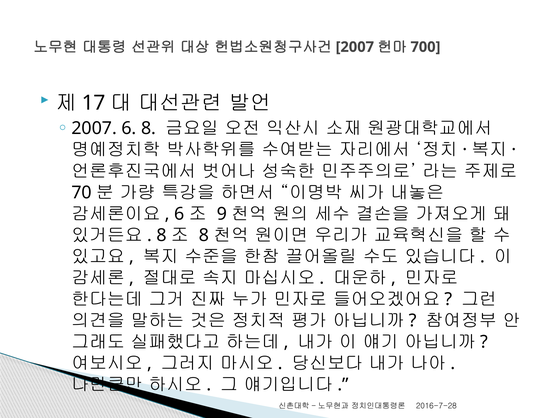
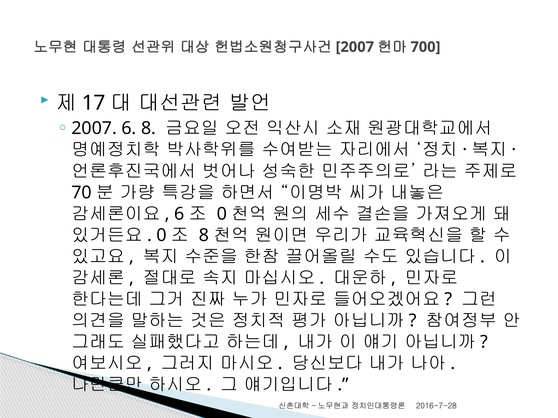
9: 9 -> 0 (222, 214)
8: 8 -> 0 (162, 235)
